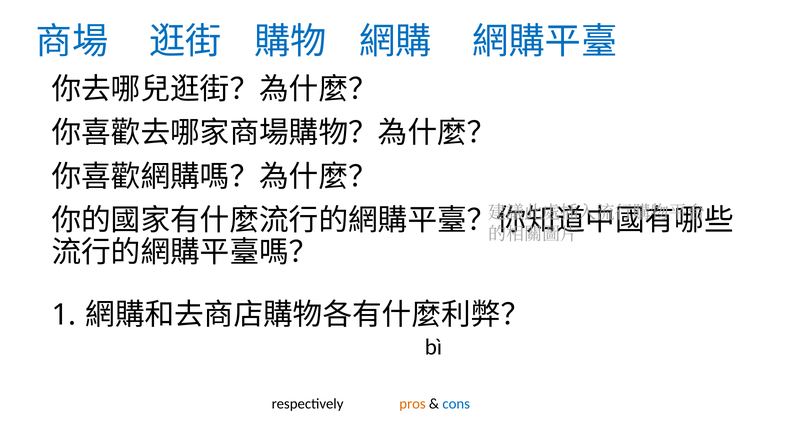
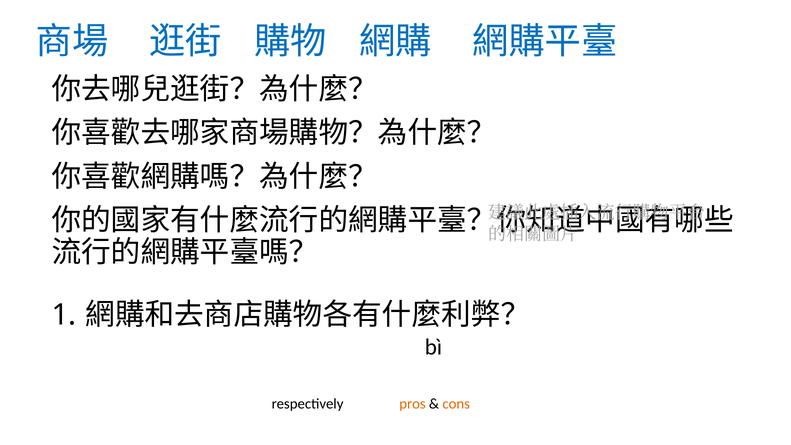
cons colour: blue -> orange (456, 404)
